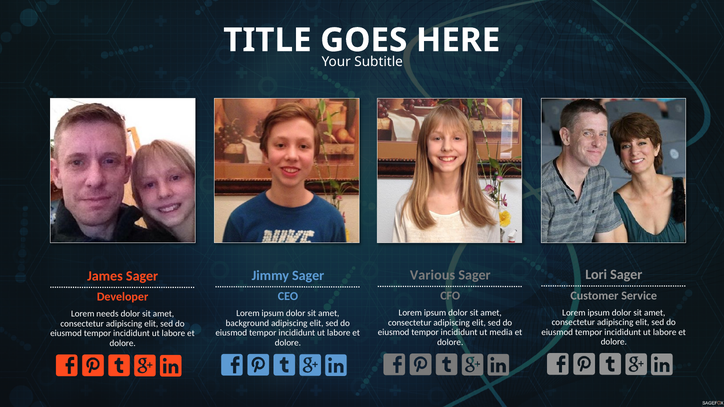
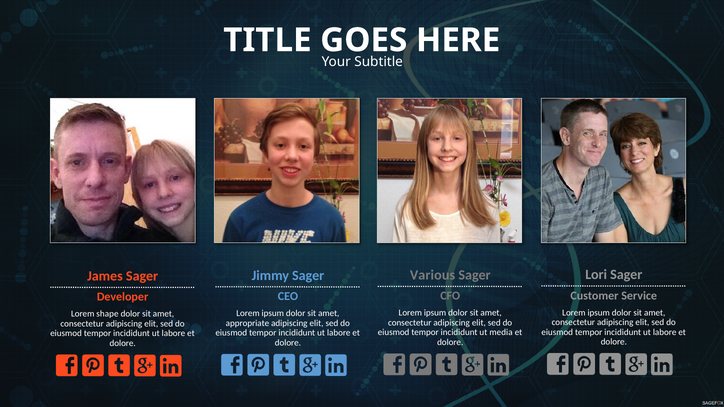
needs: needs -> shape (107, 314)
background: background -> appropriate (247, 323)
